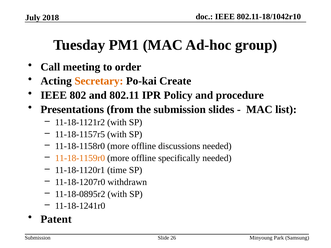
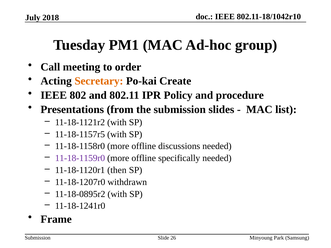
11-18-1159r0 colour: orange -> purple (80, 158)
time: time -> then (117, 170)
Patent: Patent -> Frame (56, 219)
